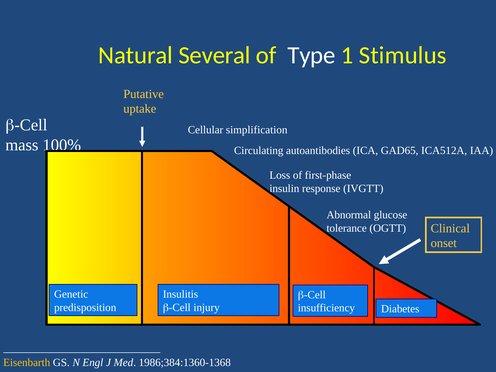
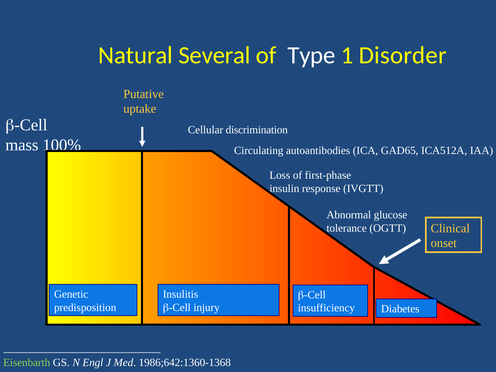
Stimulus: Stimulus -> Disorder (403, 55)
simplification: simplification -> discrimination (257, 130)
Eisenbarth colour: yellow -> light green (27, 363)
1986;384:1360-1368: 1986;384:1360-1368 -> 1986;642:1360-1368 (185, 363)
